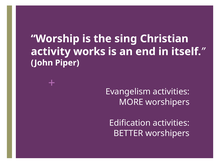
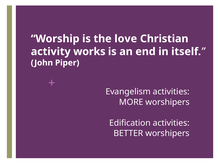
sing: sing -> love (126, 39)
